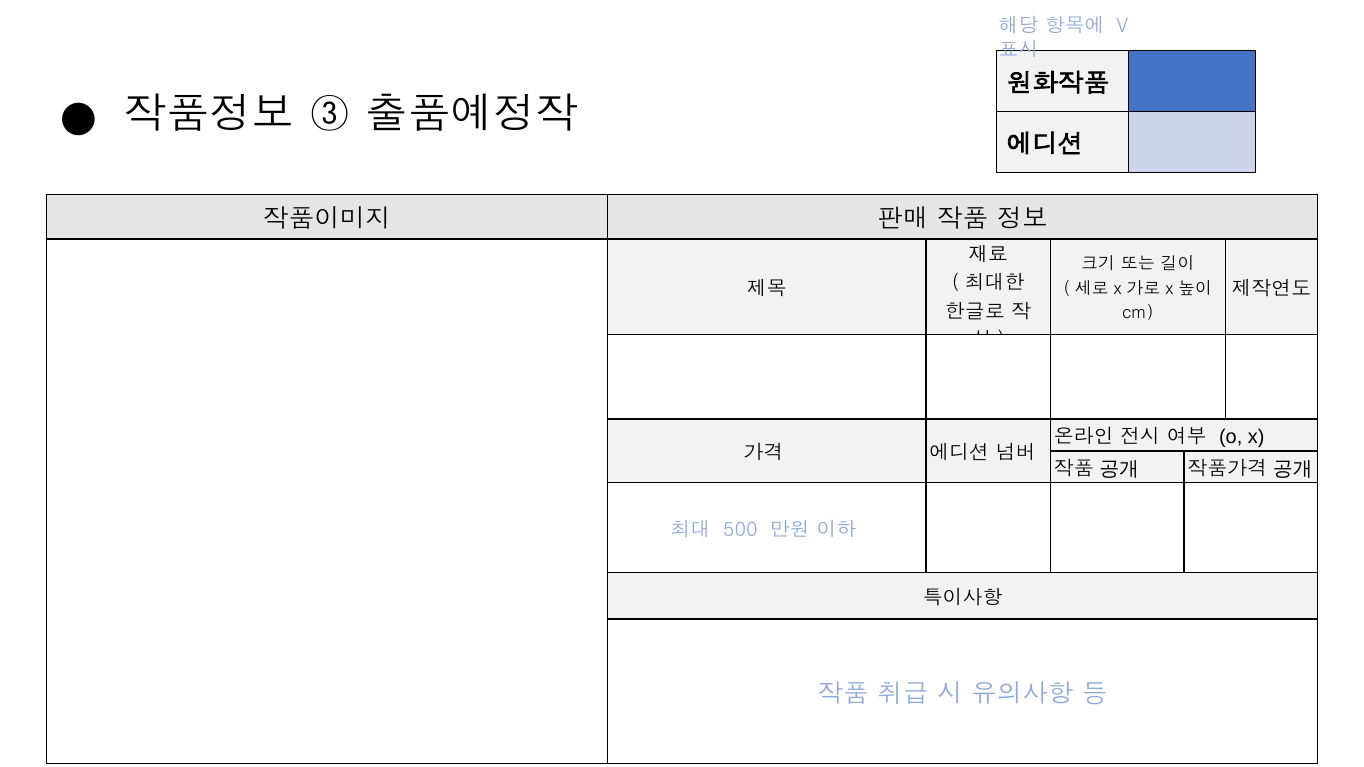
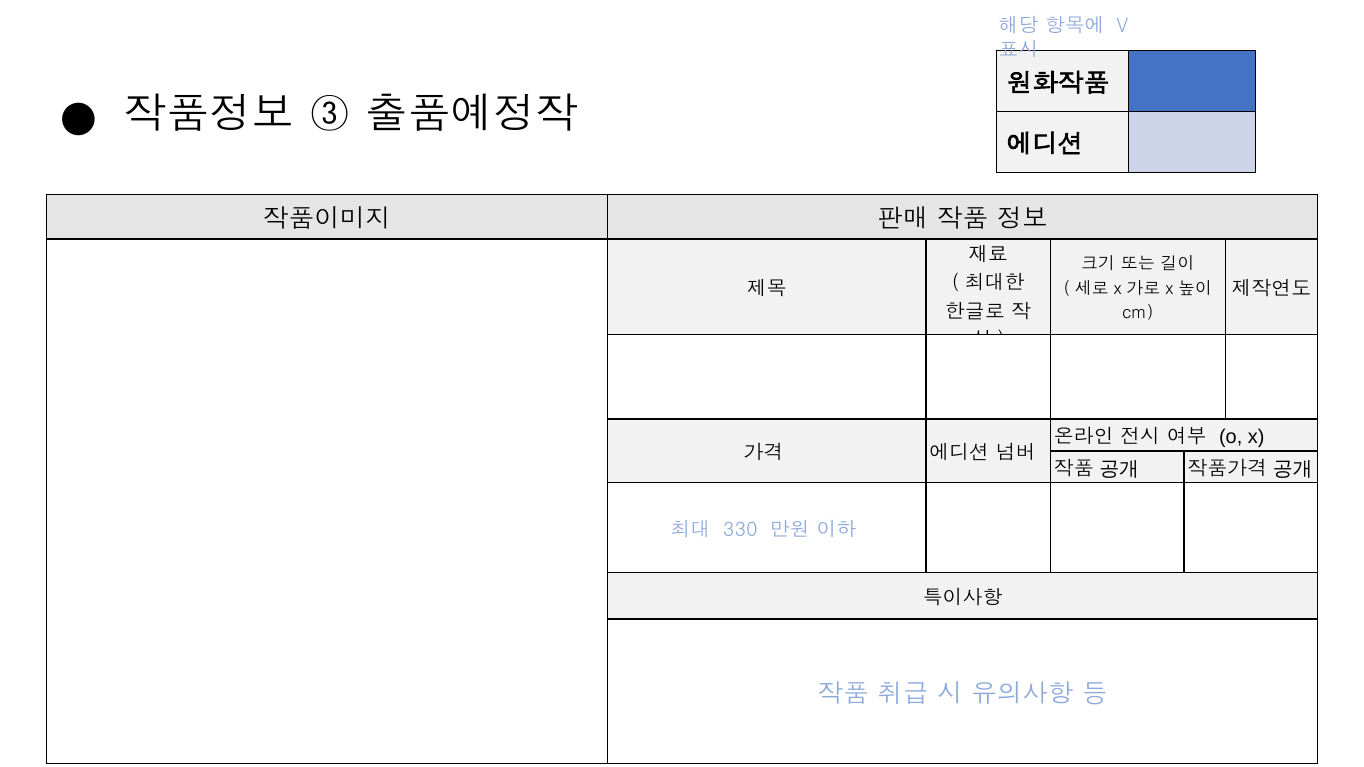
500: 500 -> 330 (740, 530)
